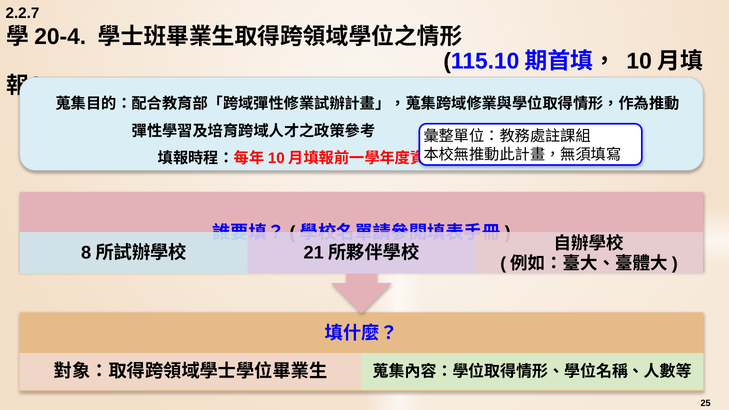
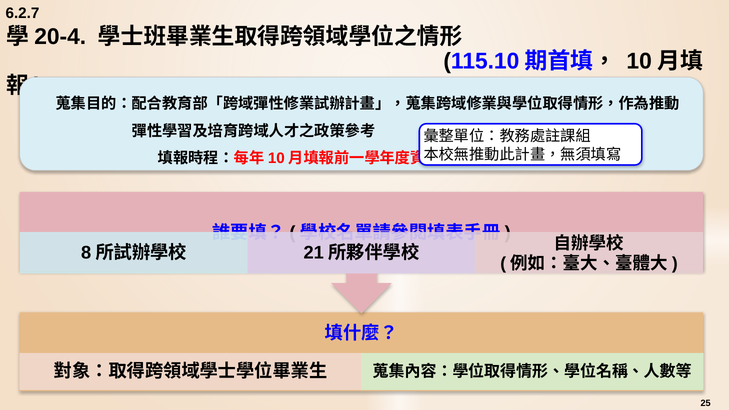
2.2.7: 2.2.7 -> 6.2.7 (22, 13)
